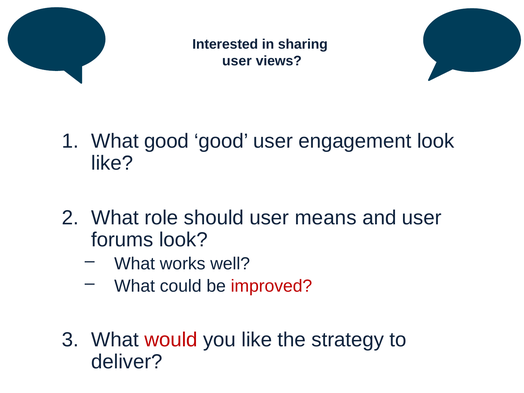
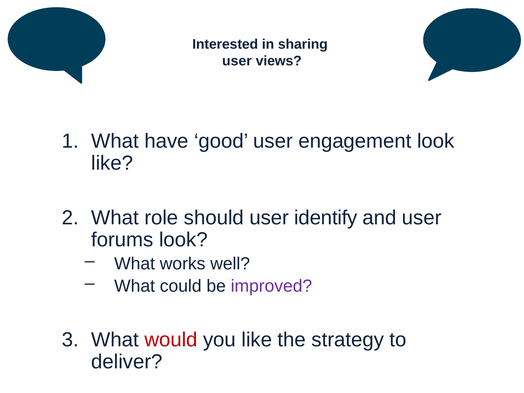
What good: good -> have (166, 141)
means: means -> identify (326, 218)
improved colour: red -> purple (271, 286)
